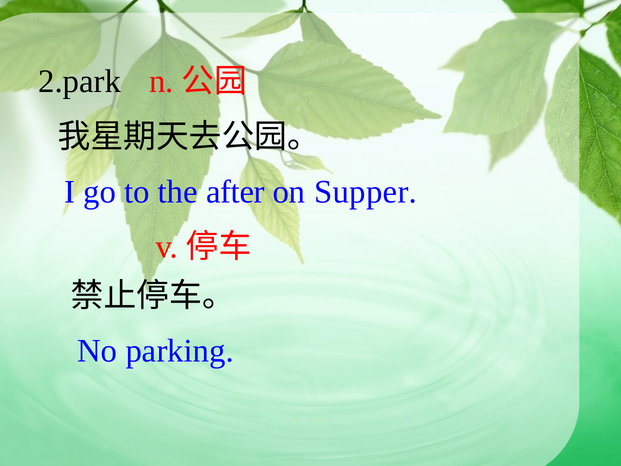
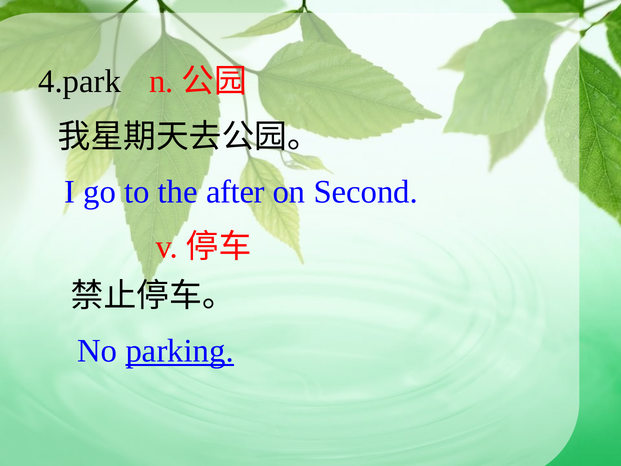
2.park: 2.park -> 4.park (80, 82)
Supper: Supper -> Second (366, 192)
parking underline: none -> present (180, 351)
